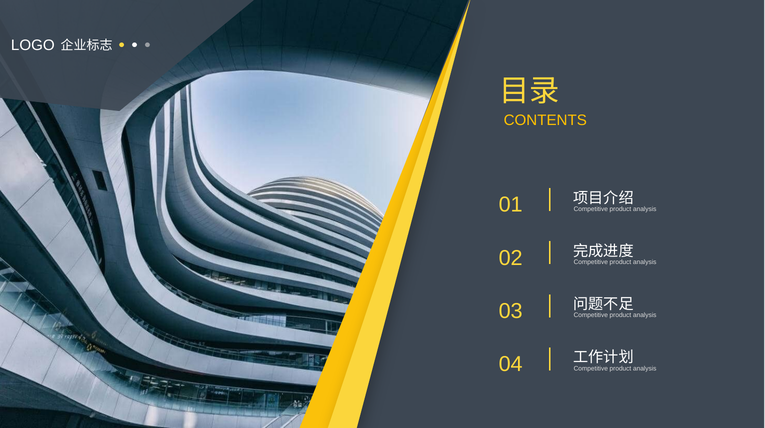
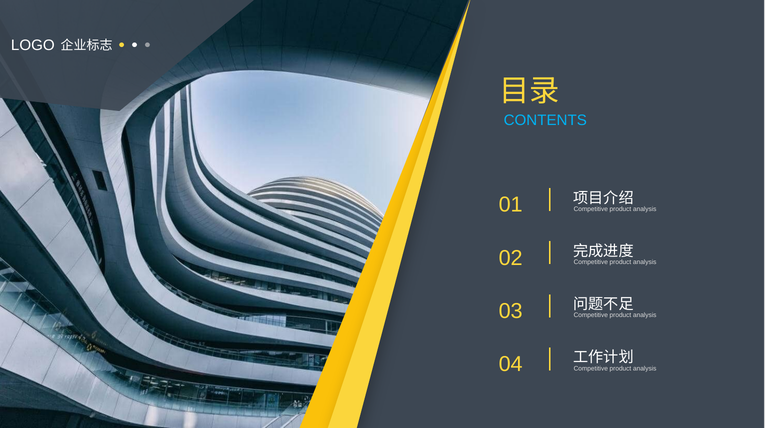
CONTENTS colour: yellow -> light blue (545, 120)
